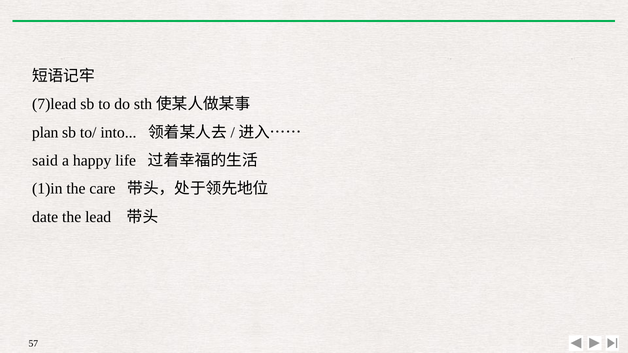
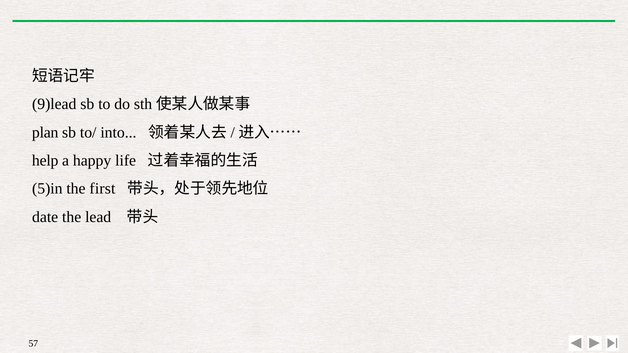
7)lead: 7)lead -> 9)lead (54, 104)
said: said -> help (45, 161)
1)in: 1)in -> 5)in (47, 189)
care: care -> first (102, 189)
